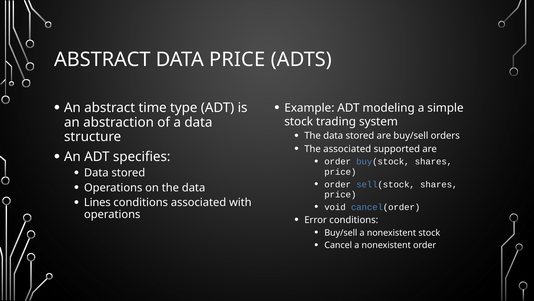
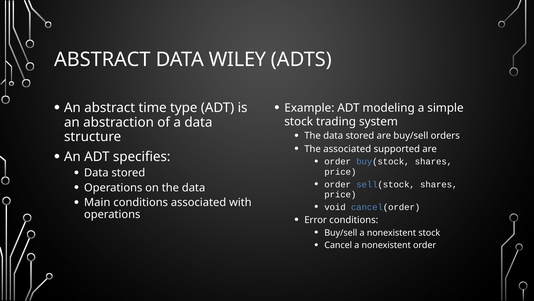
DATA PRICE: PRICE -> WILEY (237, 59)
Lines: Lines -> Main (97, 202)
